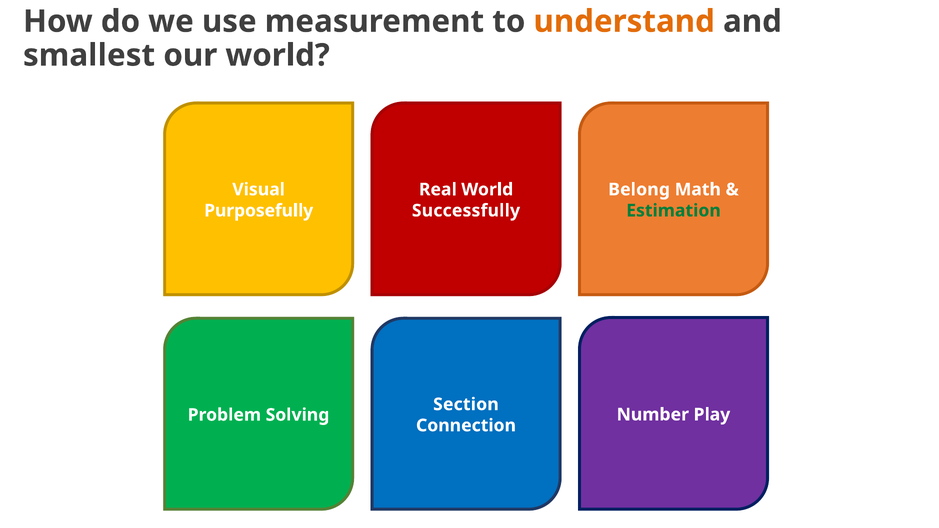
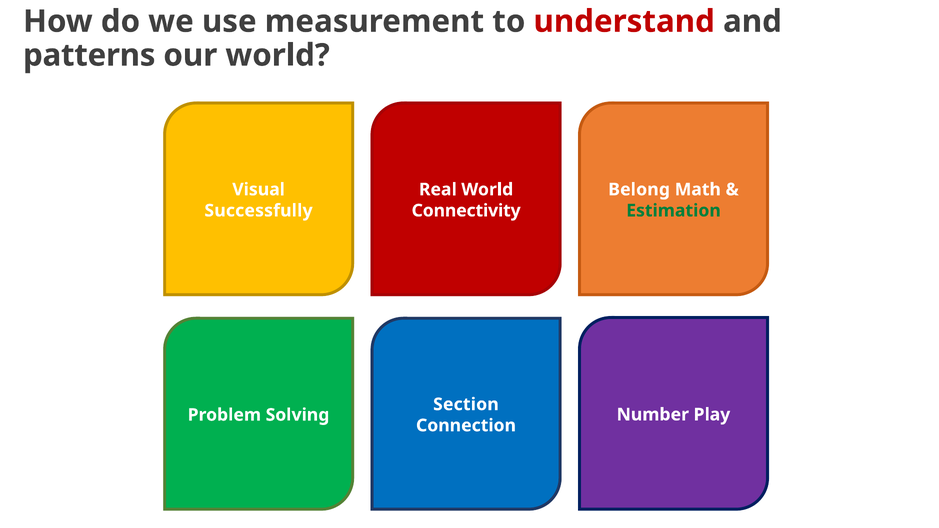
understand colour: orange -> red (624, 21)
smallest: smallest -> patterns (89, 55)
Purposefully: Purposefully -> Successfully (259, 211)
Successfully: Successfully -> Connectivity (466, 211)
